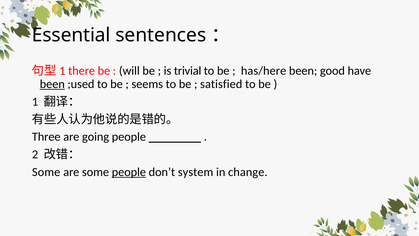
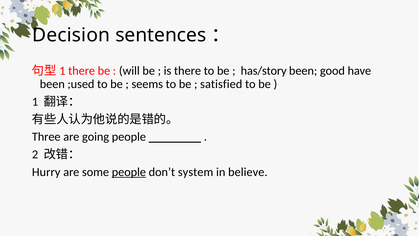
Essential: Essential -> Decision (71, 35)
is trivial: trivial -> there (188, 71)
has/here: has/here -> has/story (264, 71)
been underline: present -> none (52, 84)
Some: Some -> Hurry (46, 172)
change: change -> believe (248, 172)
